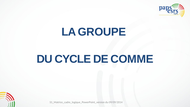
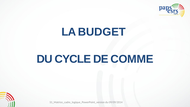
GROUPE: GROUPE -> BUDGET (102, 32)
